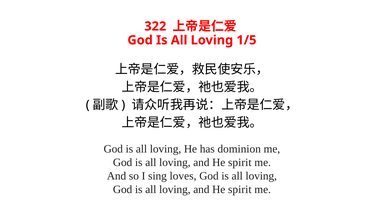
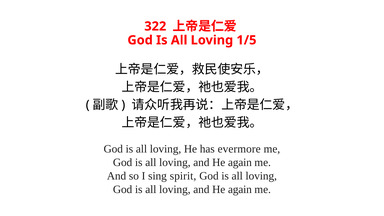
dominion: dominion -> evermore (239, 149)
spirit: spirit -> again (240, 162)
loves: loves -> spirit (183, 176)
spirit: spirit -> again (240, 189)
